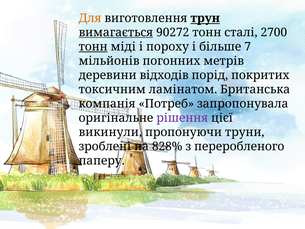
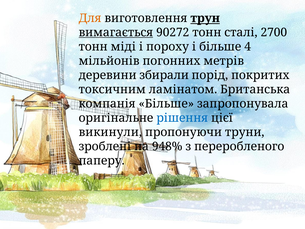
тонн underline: present -> none (93, 47)
7: 7 -> 4 (248, 47)
відходів: відходів -> збирали (164, 75)
компанія Потреб: Потреб -> Більше (166, 104)
рішення colour: purple -> blue (182, 118)
828%: 828% -> 948% (167, 146)
